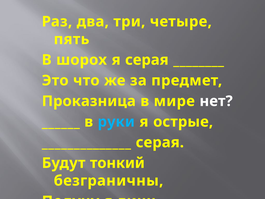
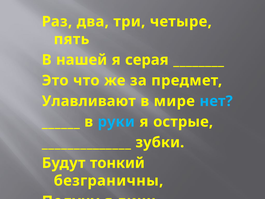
шорох: шорох -> нашей (82, 60)
Проказница: Проказница -> Улавливают (89, 101)
нет colour: white -> light blue (216, 101)
серая: серая -> зубки (160, 142)
